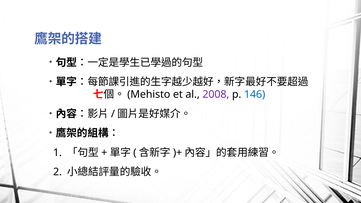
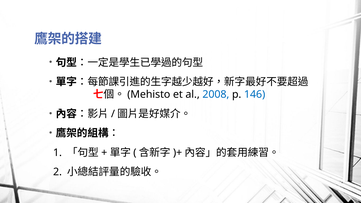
2008 colour: purple -> blue (216, 95)
